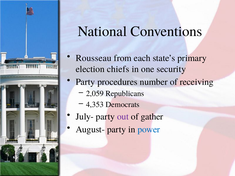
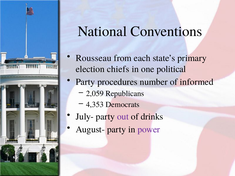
security: security -> political (171, 69)
receiving: receiving -> informed (197, 82)
gather: gather -> drinks (152, 117)
power colour: blue -> purple (149, 130)
